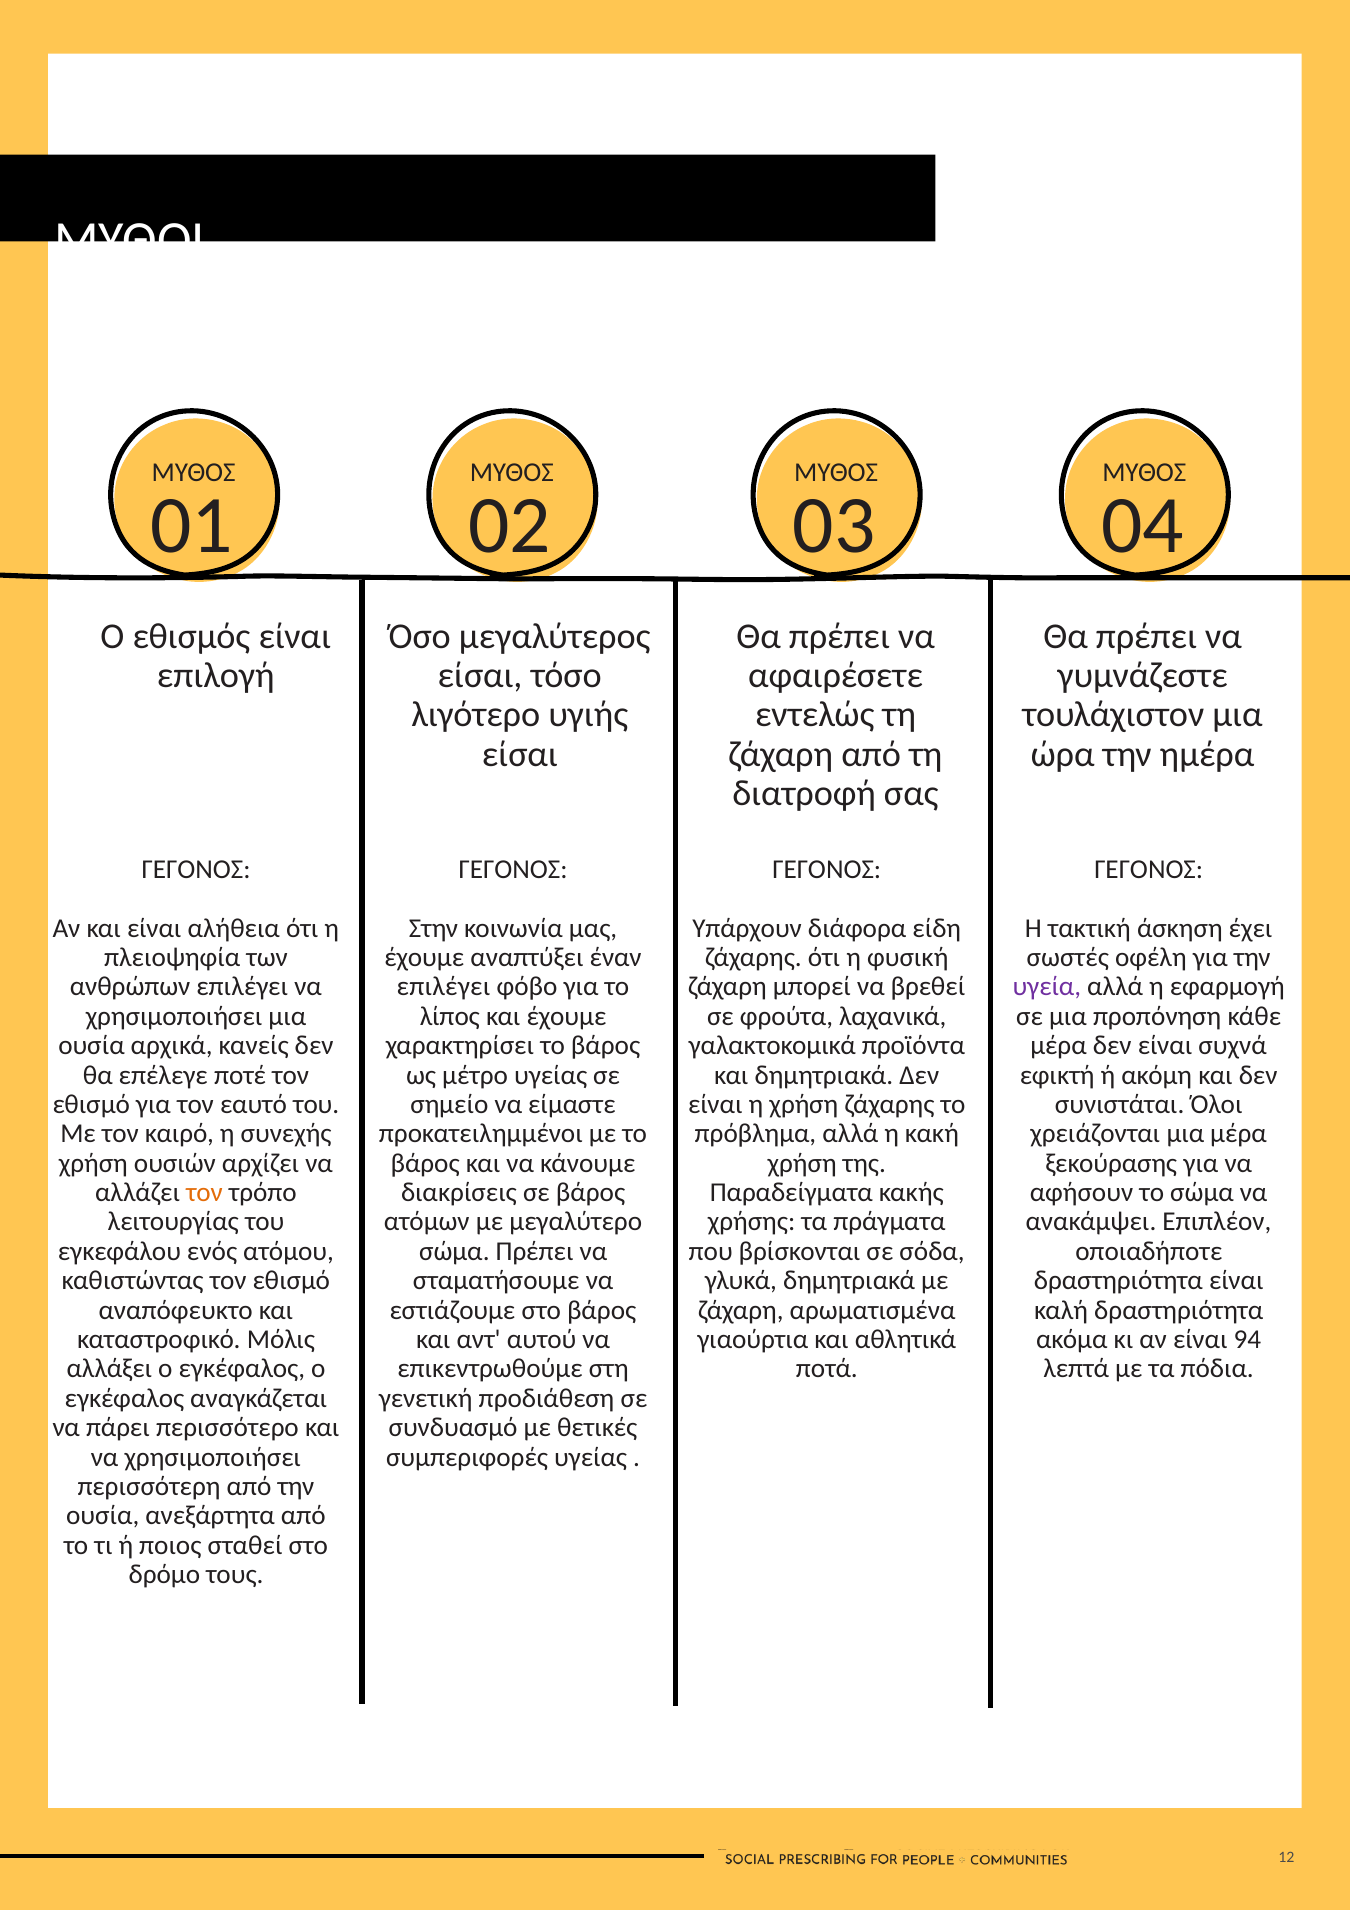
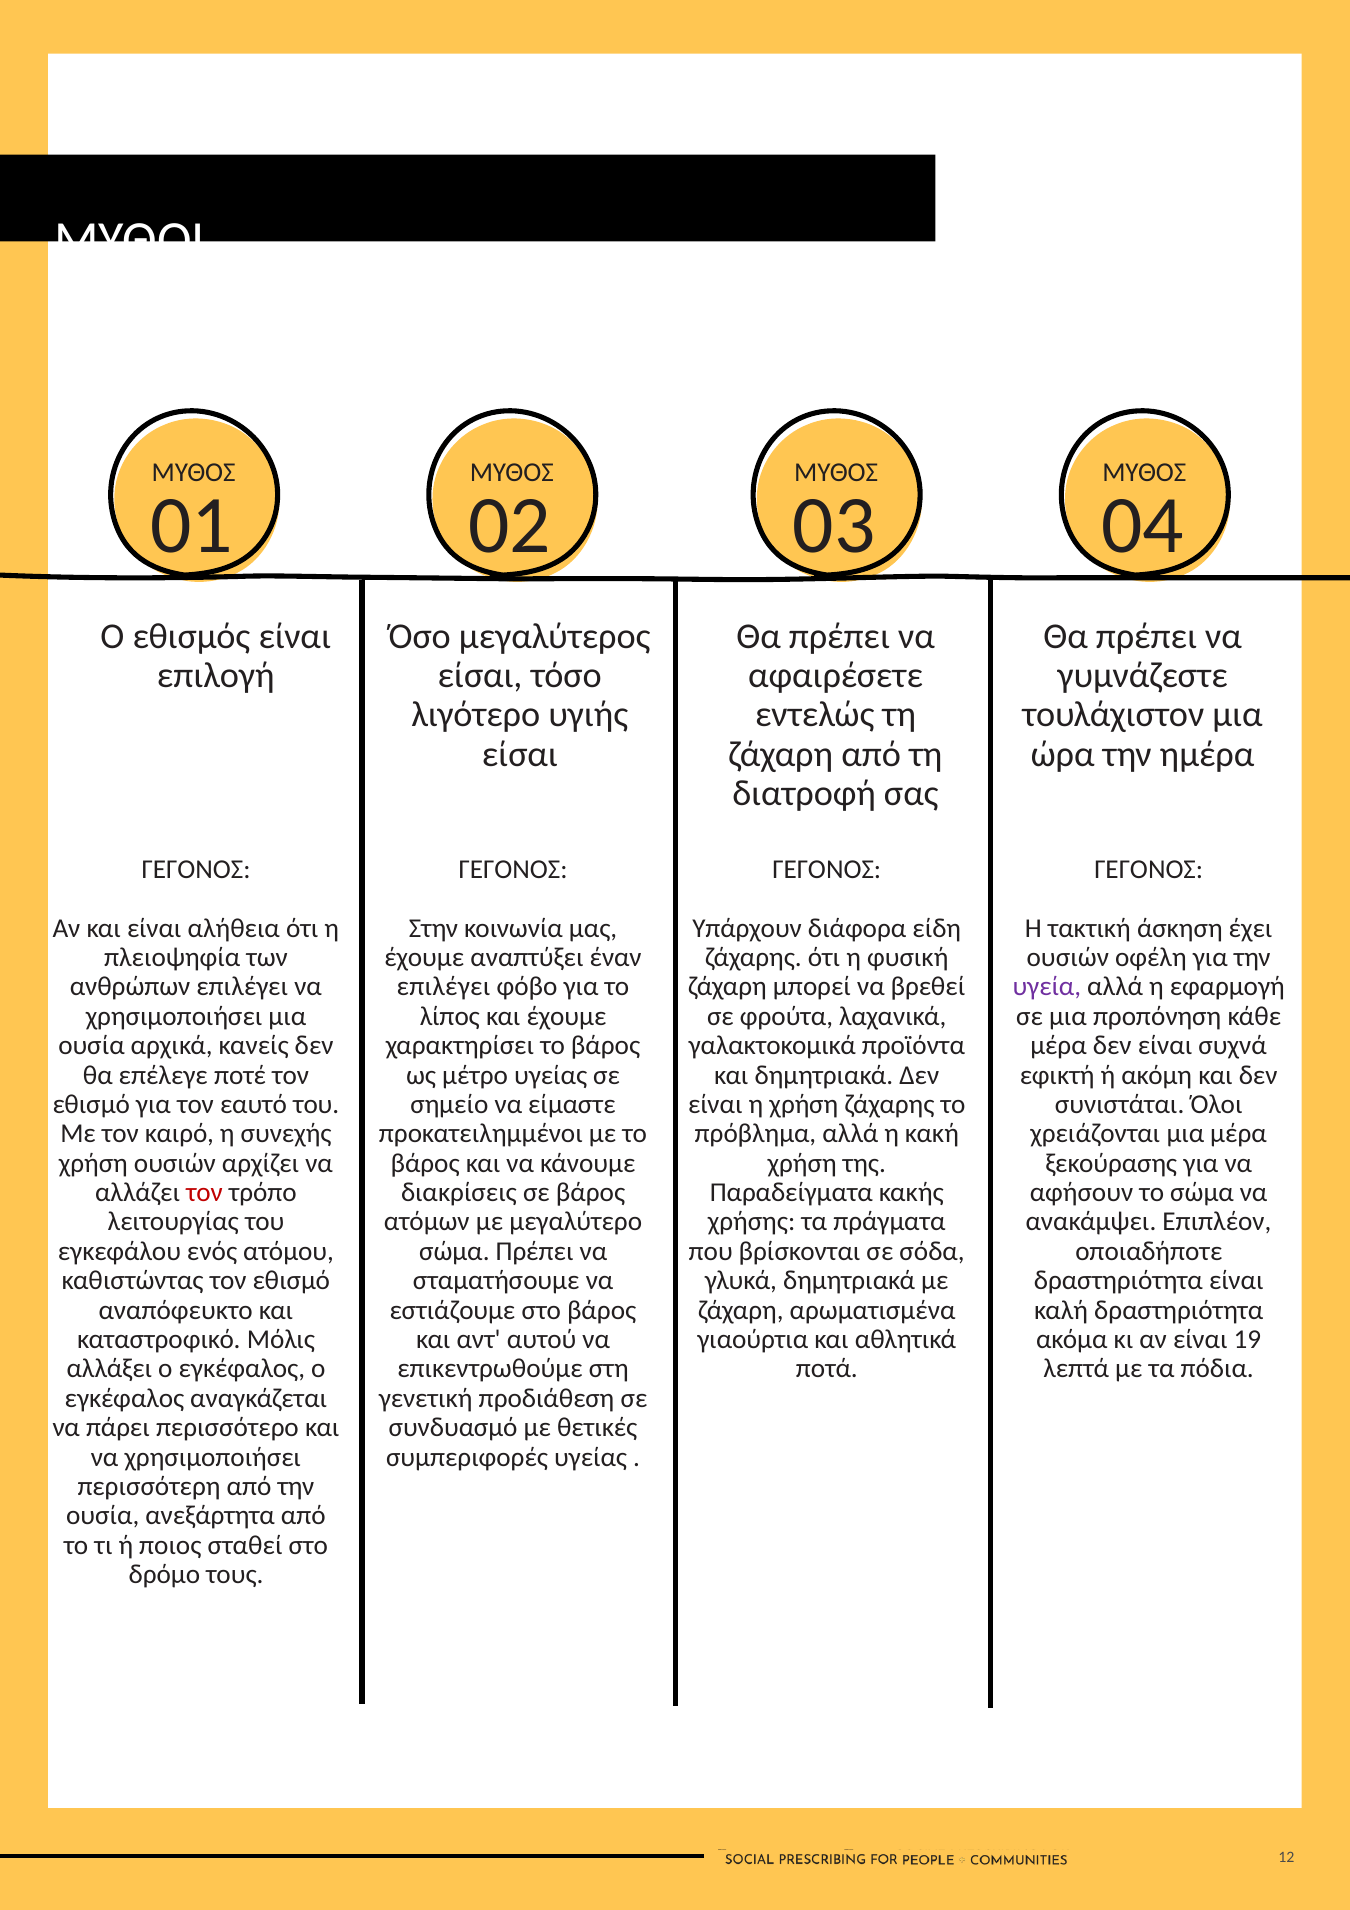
σωστές: σωστές -> ουσιών (1068, 957)
τον colour: orange -> red (204, 1192)
94: 94 -> 19 (1247, 1339)
